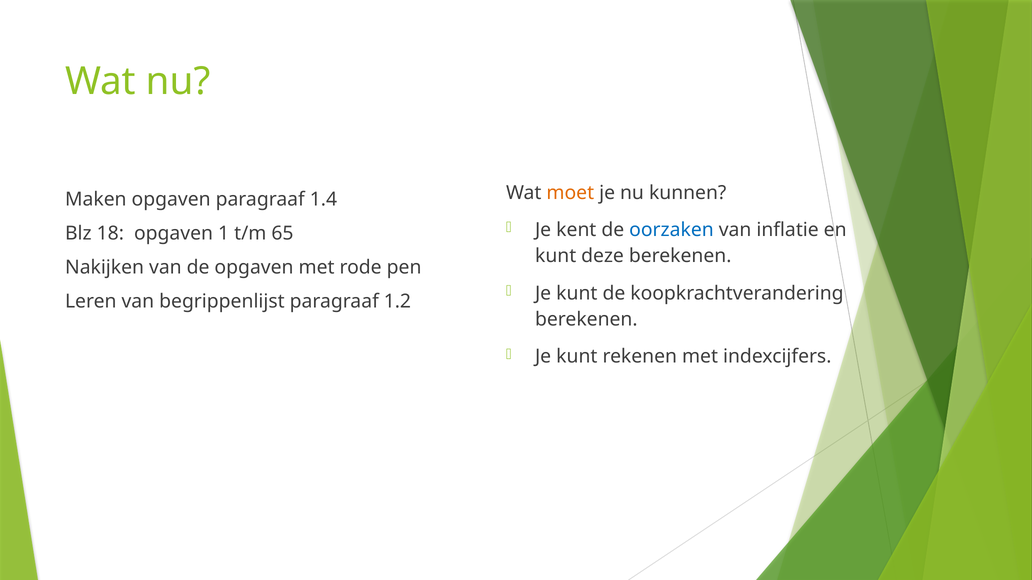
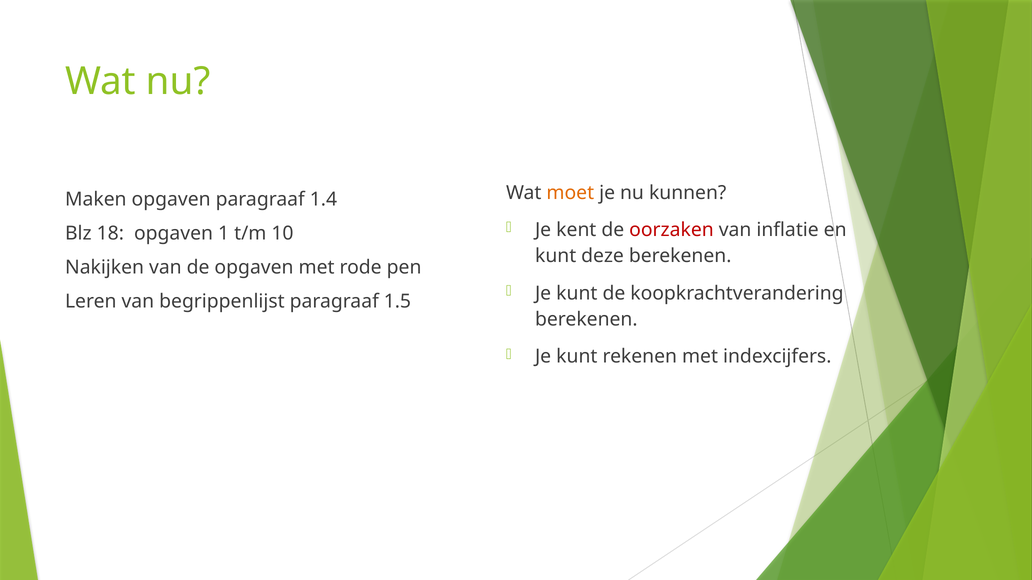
oorzaken colour: blue -> red (671, 230)
65: 65 -> 10 (282, 234)
1.2: 1.2 -> 1.5 (397, 302)
